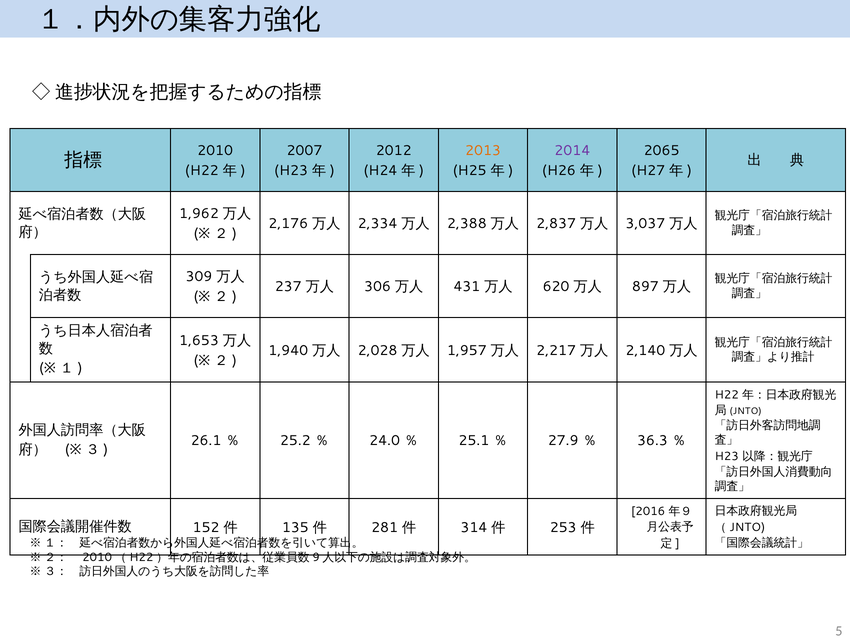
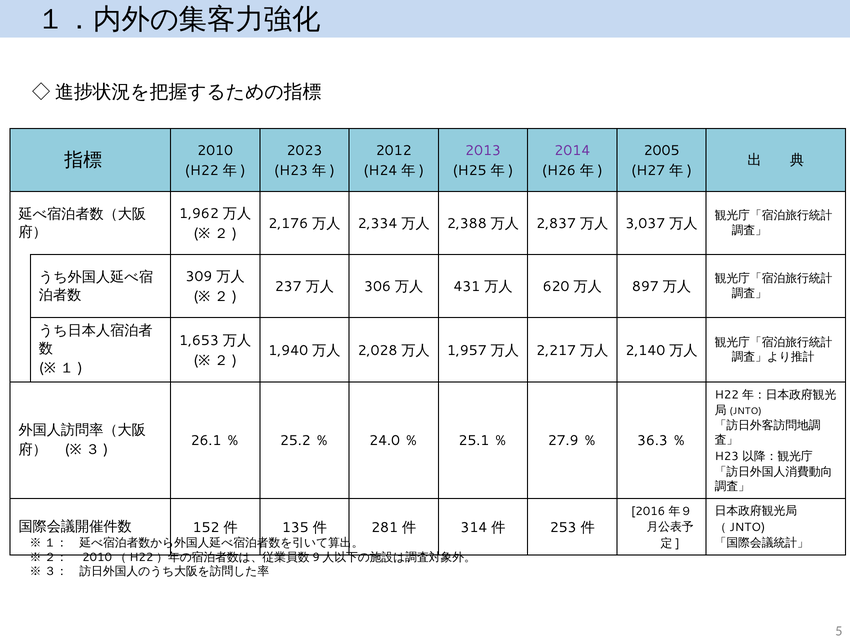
2007: 2007 -> 2023 (304, 151)
2013 colour: orange -> purple (483, 151)
2065: 2065 -> 2005 (662, 151)
